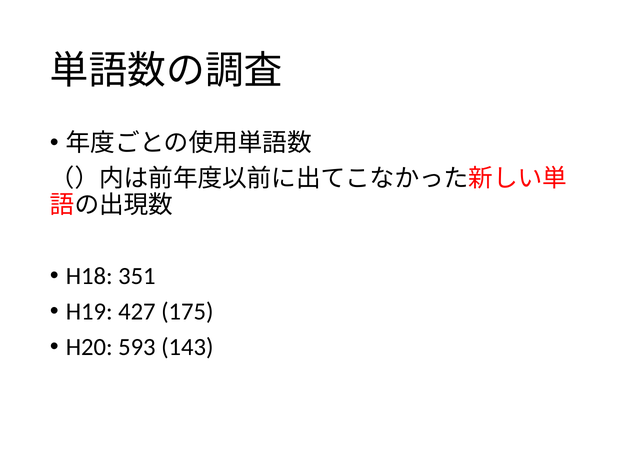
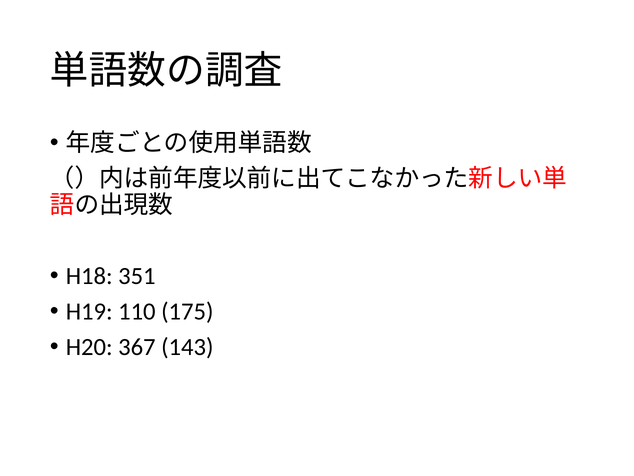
427: 427 -> 110 (137, 311)
593: 593 -> 367 (137, 347)
